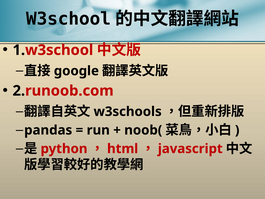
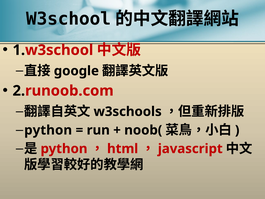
pandas: pandas -> python (48, 130)
